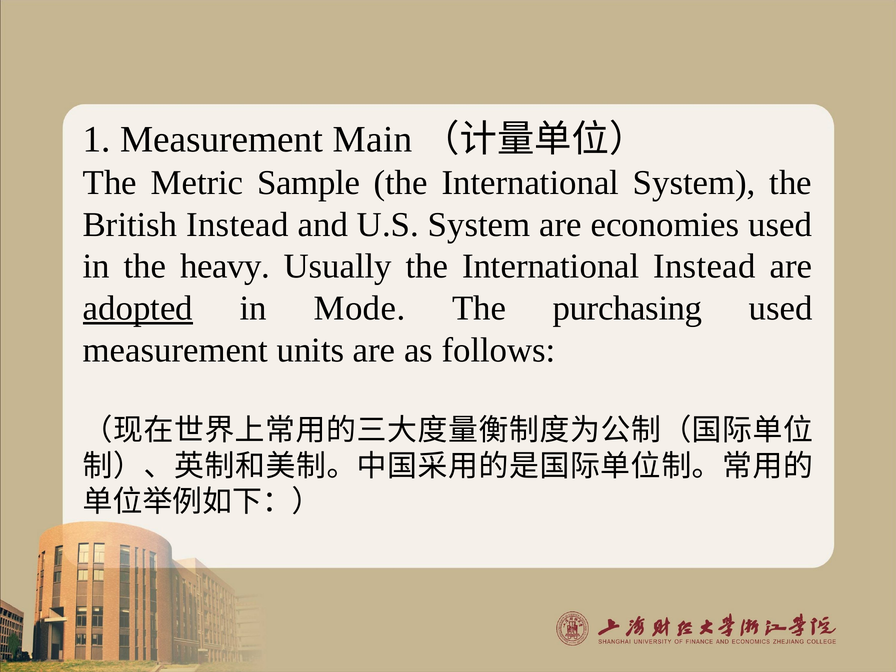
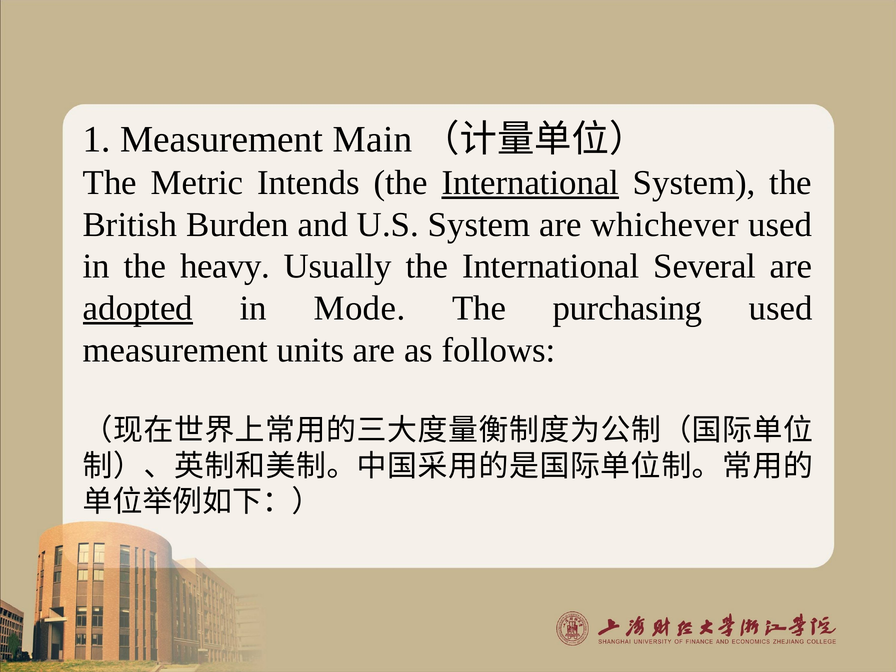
Sample: Sample -> Intends (308, 183)
International underline: none -> present (530, 183)
British Instead: Instead -> Burden (238, 225)
economies: economies -> whichever (665, 225)
International Instead: Instead -> Several (705, 266)
